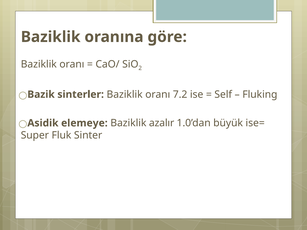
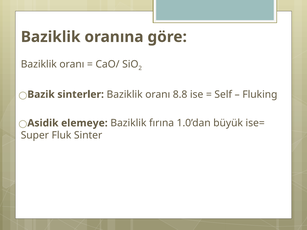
7.2: 7.2 -> 8.8 (180, 95)
azalır: azalır -> fırına (162, 123)
